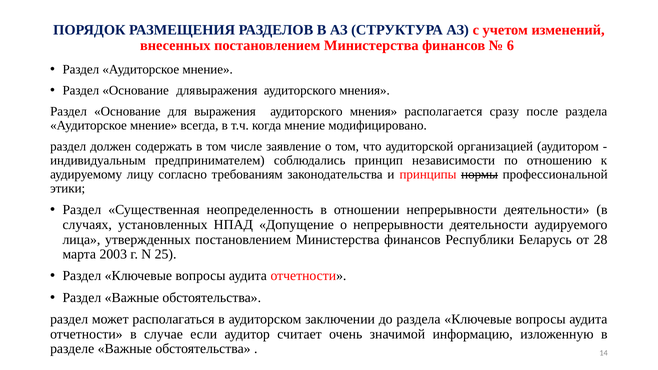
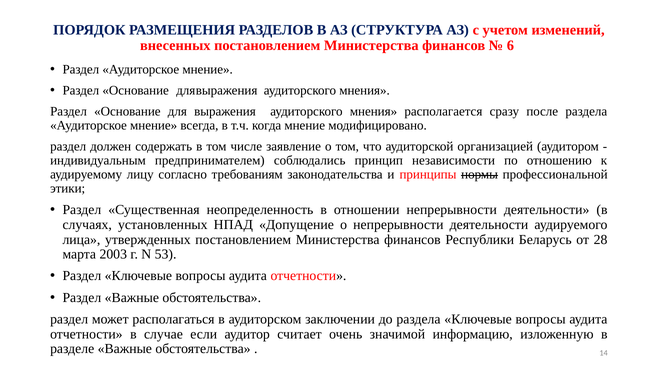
25: 25 -> 53 (166, 254)
